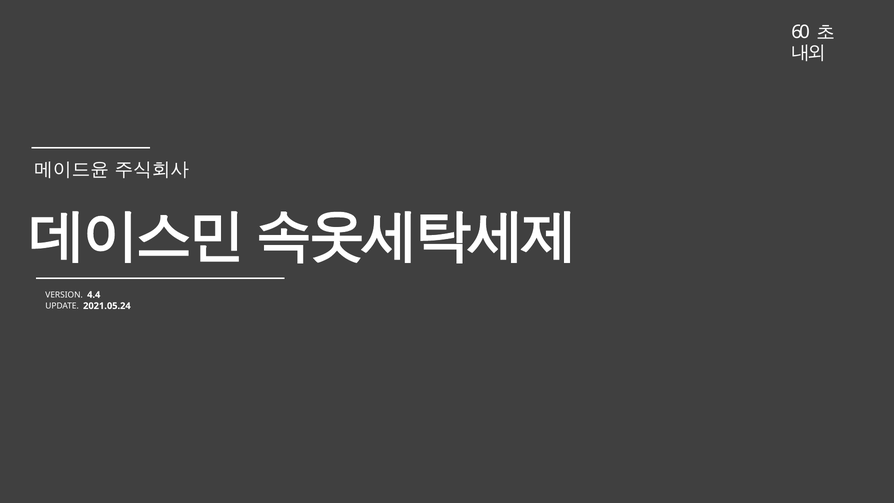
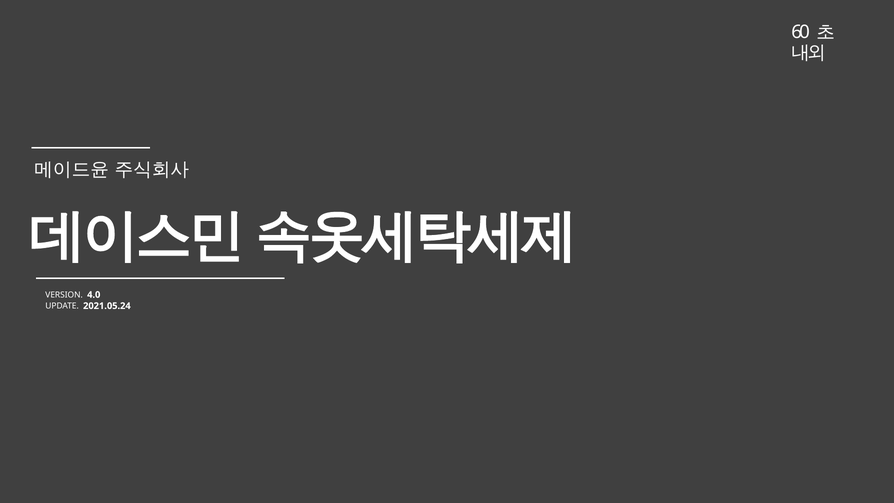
4.4: 4.4 -> 4.0 (94, 295)
